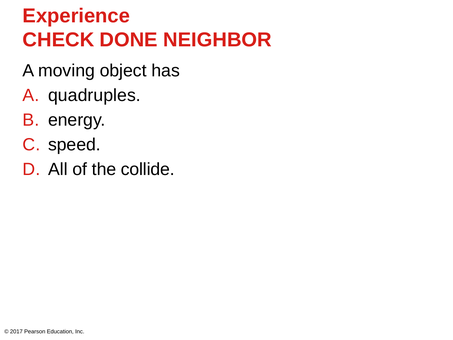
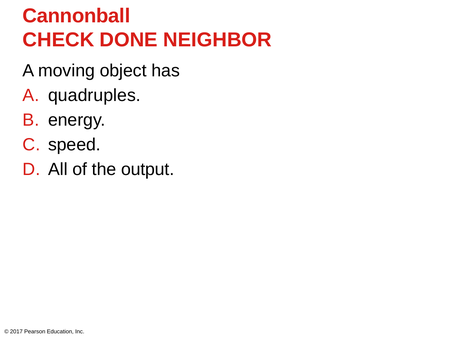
Experience: Experience -> Cannonball (76, 16)
collide: collide -> output (148, 169)
